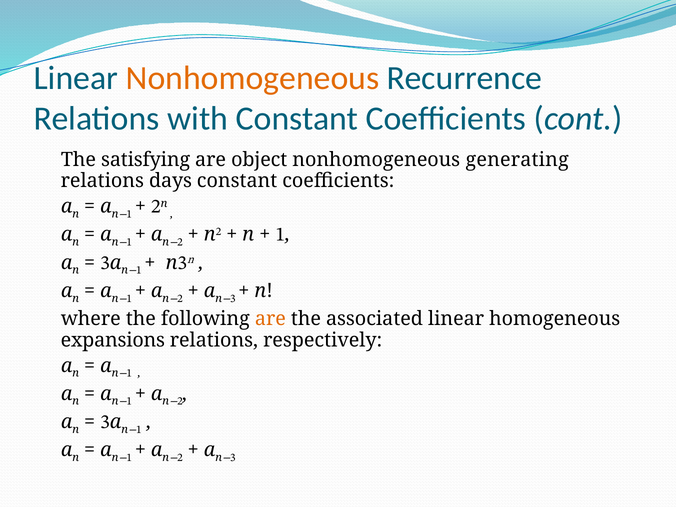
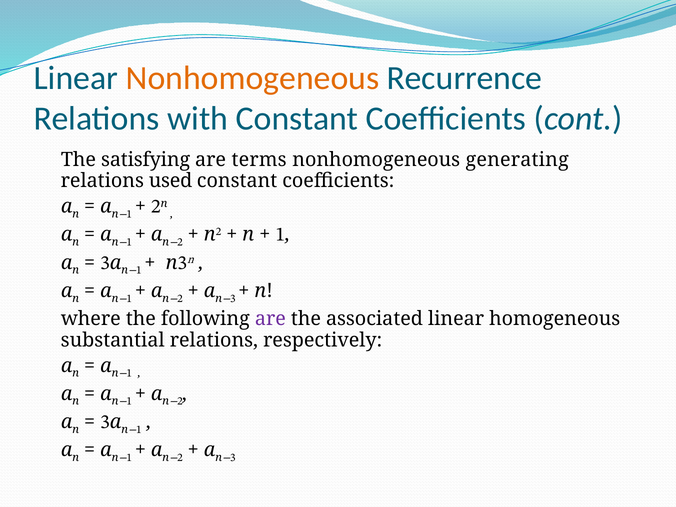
object: object -> terms (259, 160)
days: days -> used (171, 181)
are colour: orange -> purple (270, 319)
expansions: expansions -> substantial (113, 340)
